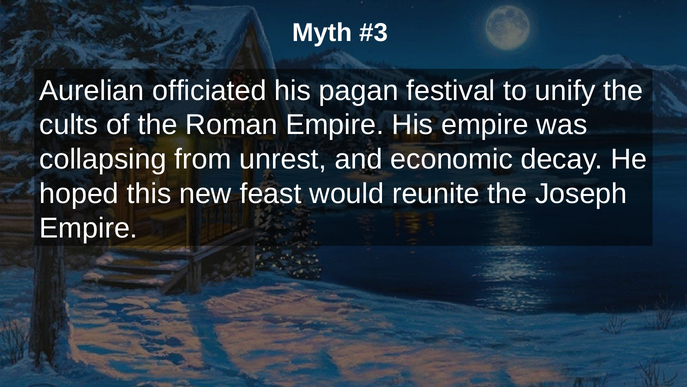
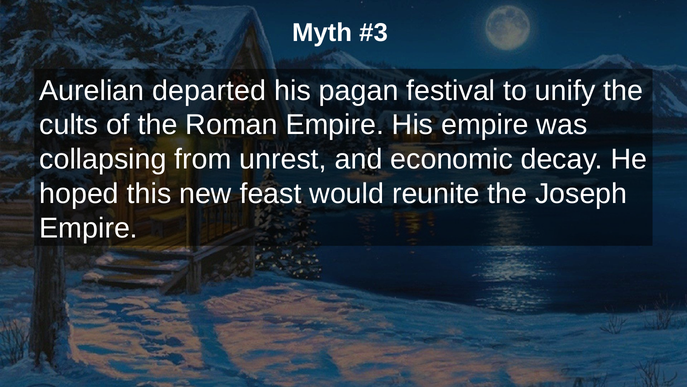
officiated: officiated -> departed (209, 90)
